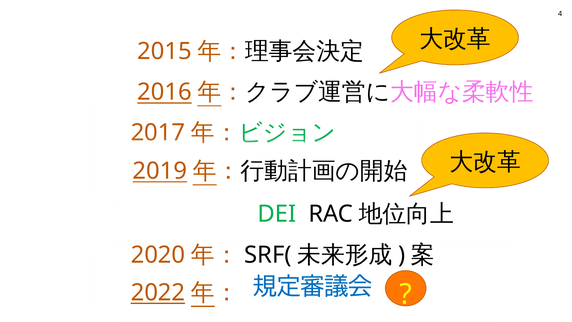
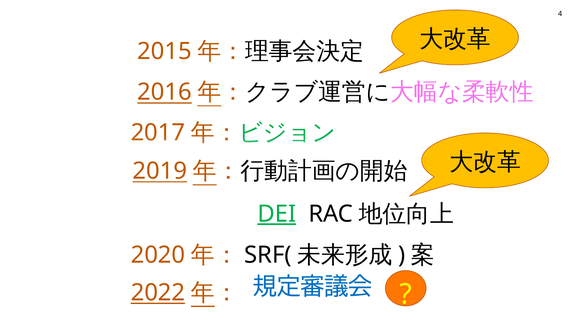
DEI underline: none -> present (277, 214)
